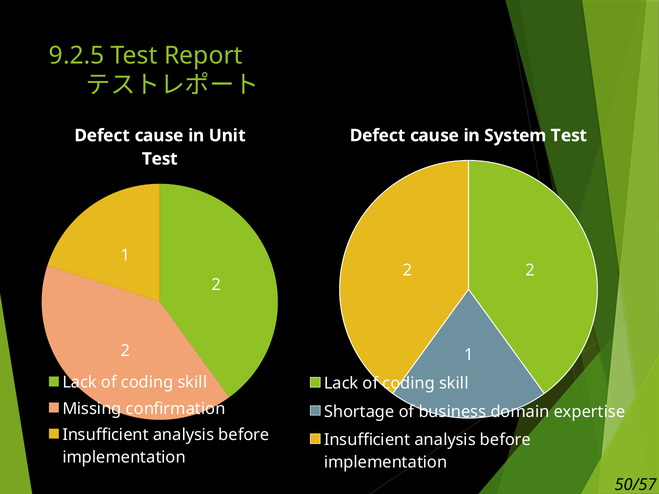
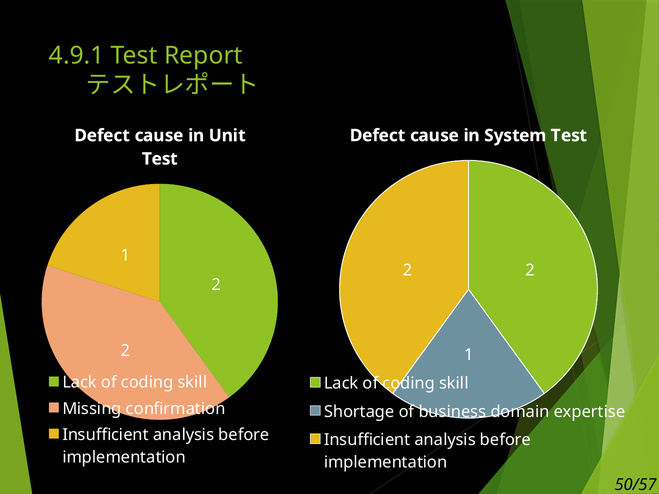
9.2.5: 9.2.5 -> 4.9.1 (77, 56)
